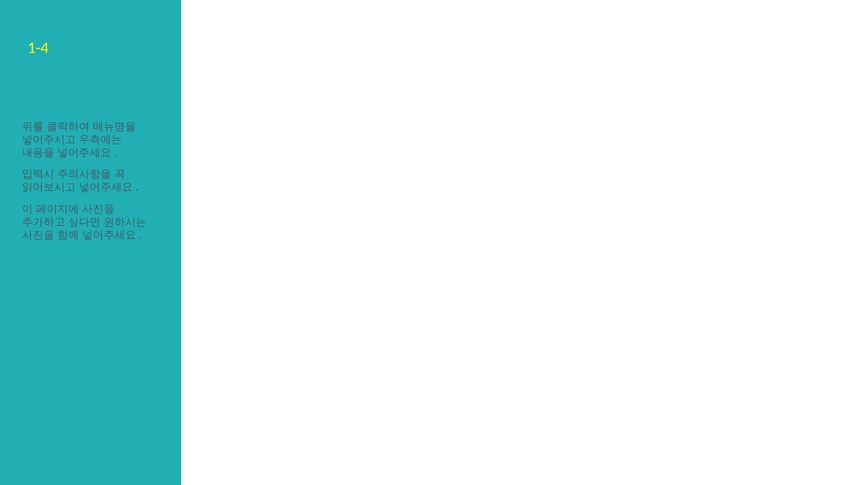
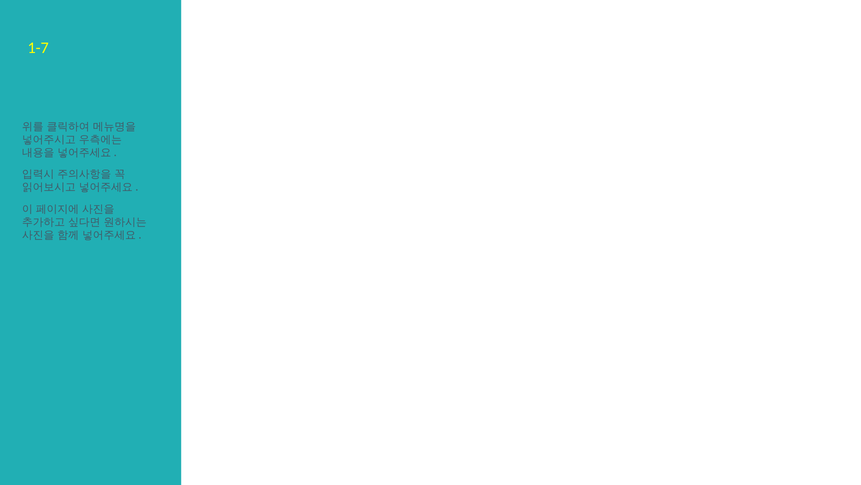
1-4: 1-4 -> 1-7 (38, 48)
